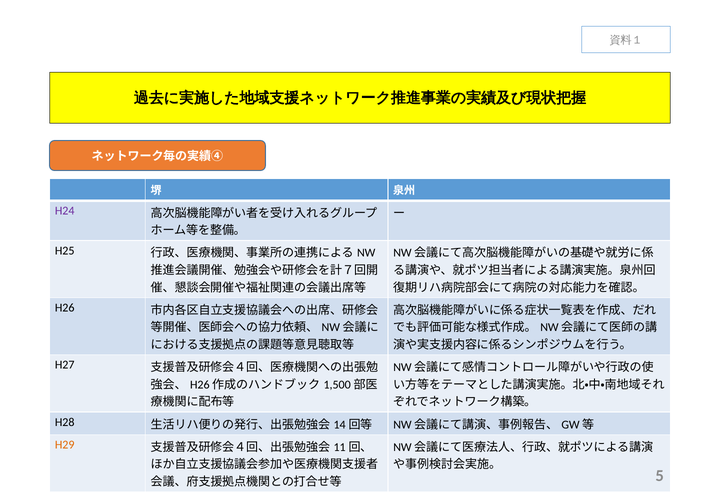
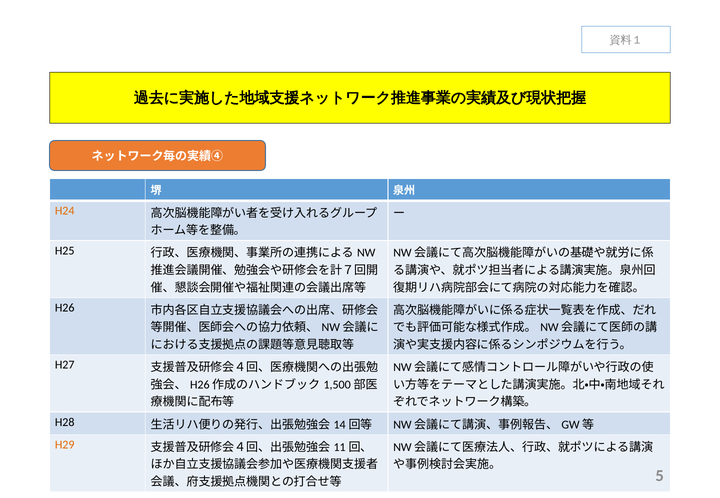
H24 colour: purple -> orange (65, 211)
